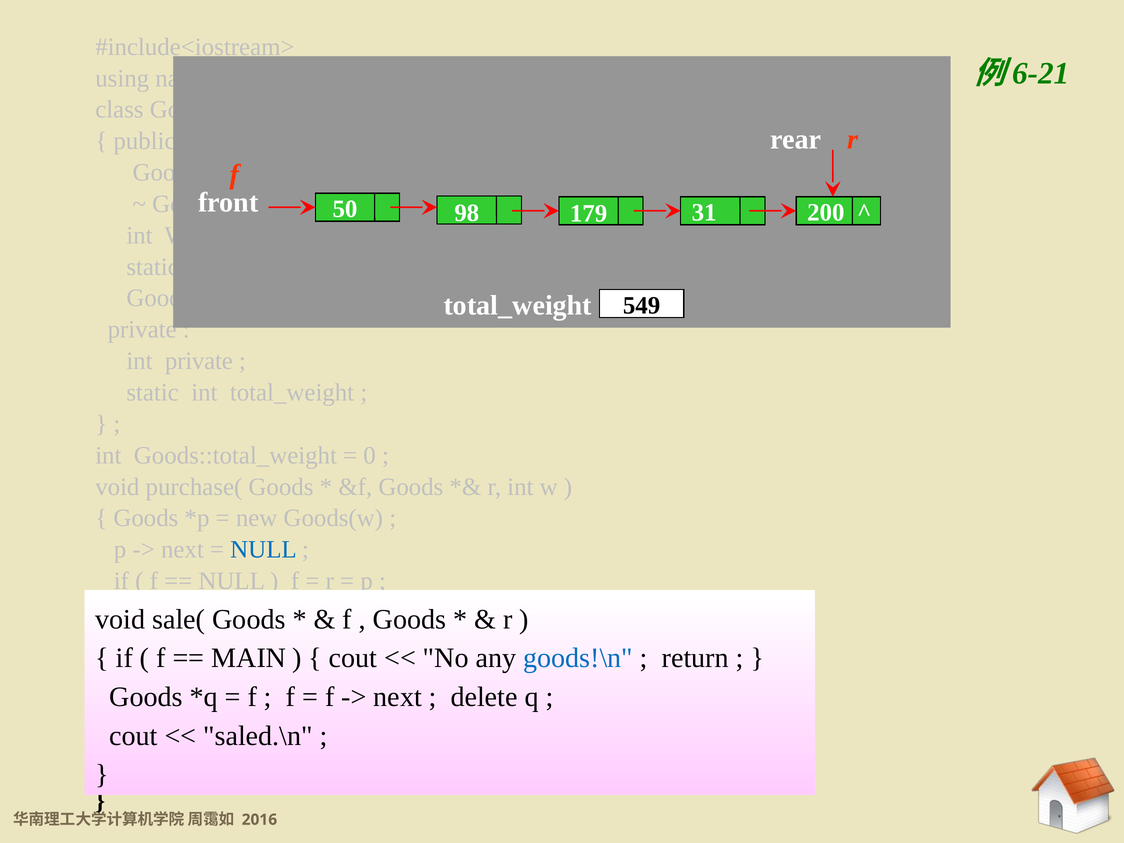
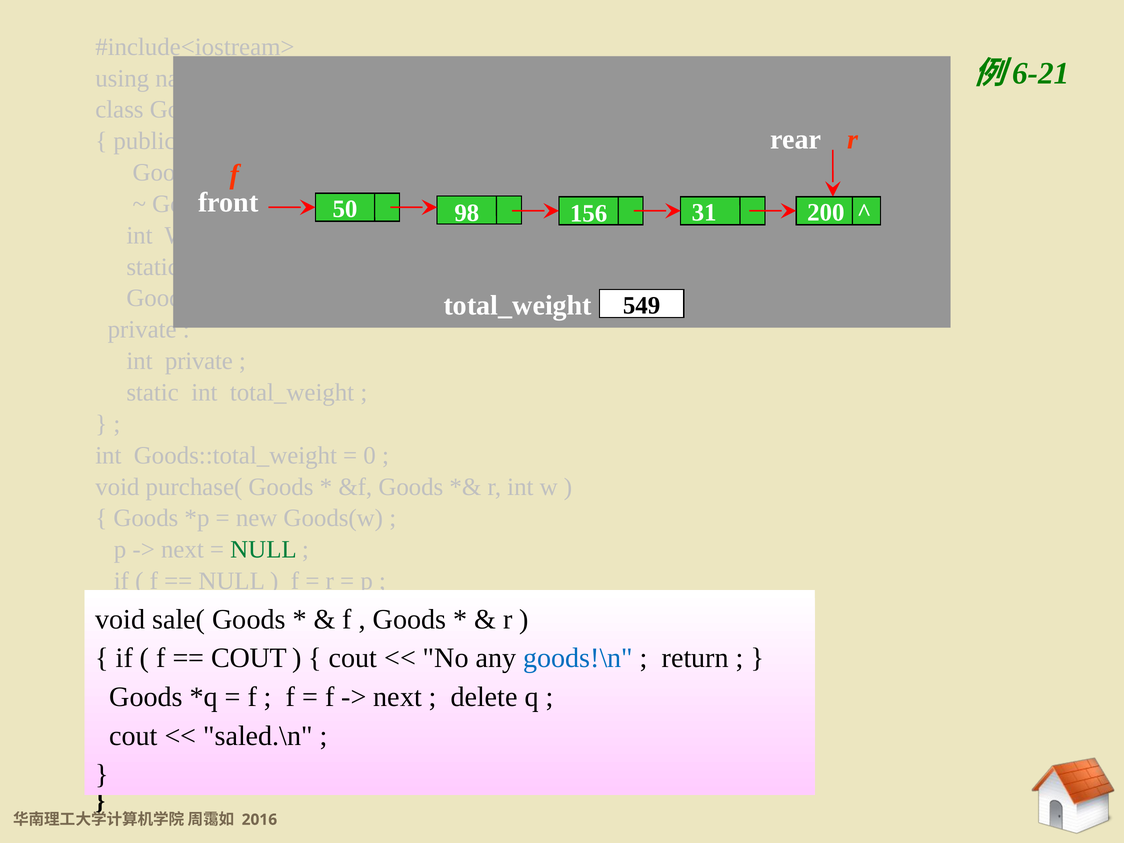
179: 179 -> 156 (589, 214)
NULL colour: blue -> green (263, 550)
MAIN: MAIN -> COUT (249, 658)
